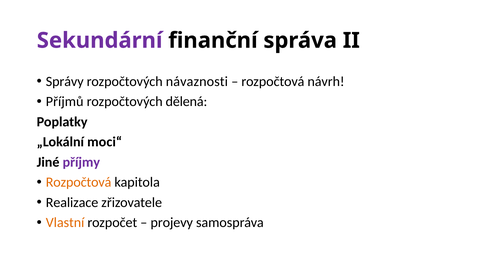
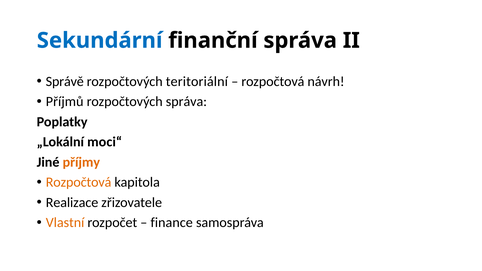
Sekundární colour: purple -> blue (100, 40)
Správy: Správy -> Správě (65, 81)
návaznosti: návaznosti -> teritoriální (197, 81)
rozpočtových dělená: dělená -> správa (186, 102)
příjmy colour: purple -> orange (81, 162)
projevy: projevy -> finance (172, 223)
